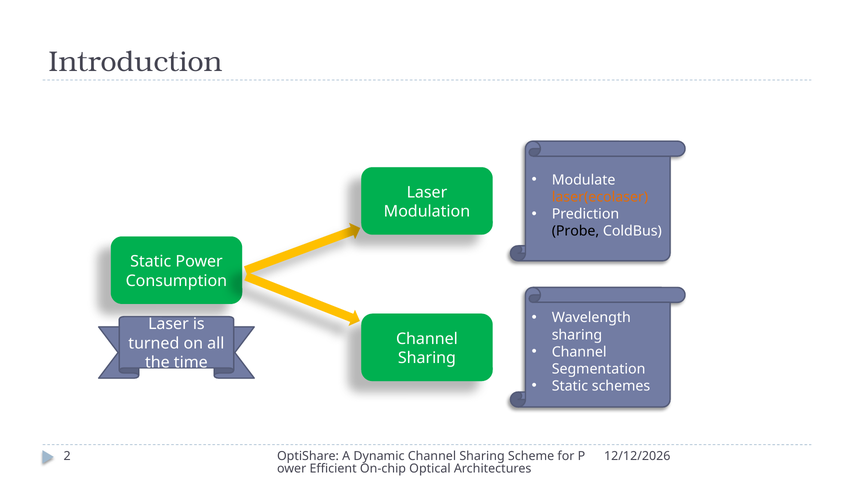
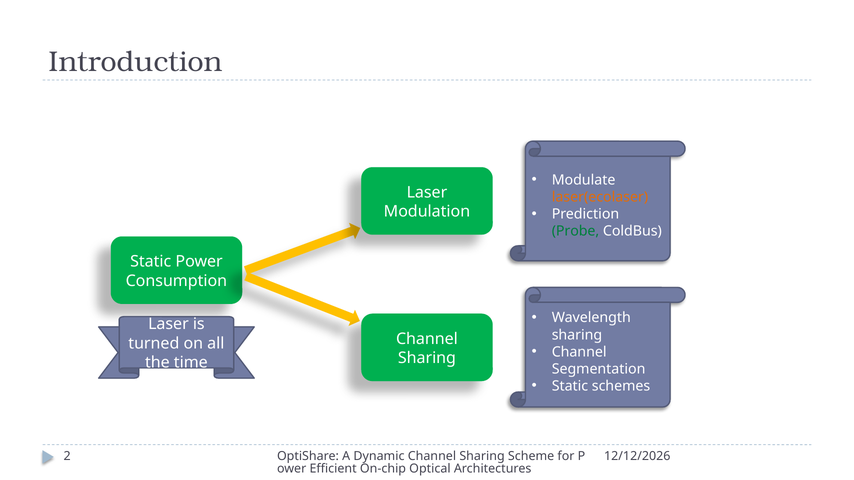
Probe colour: black -> green (576, 231)
